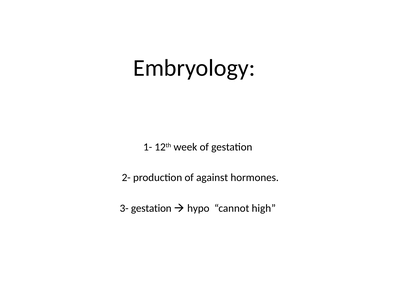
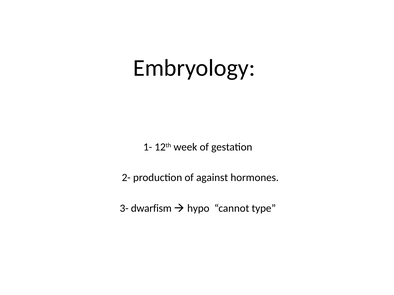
3- gestation: gestation -> dwarfism (151, 209)
high: high -> type (264, 209)
